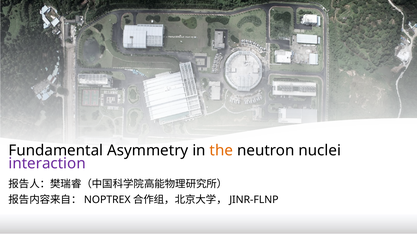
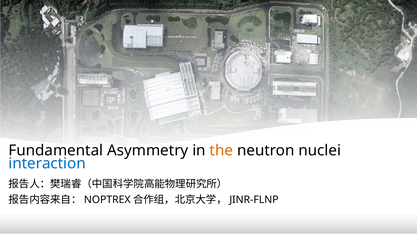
interaction colour: purple -> blue (47, 164)
